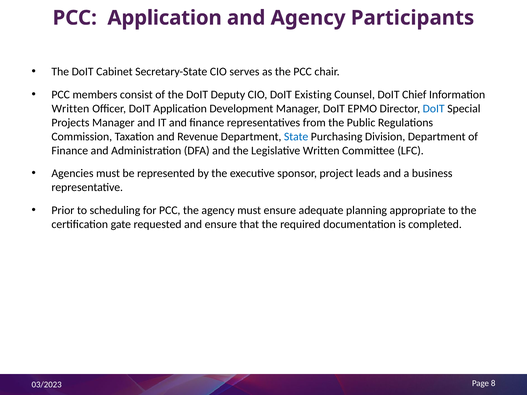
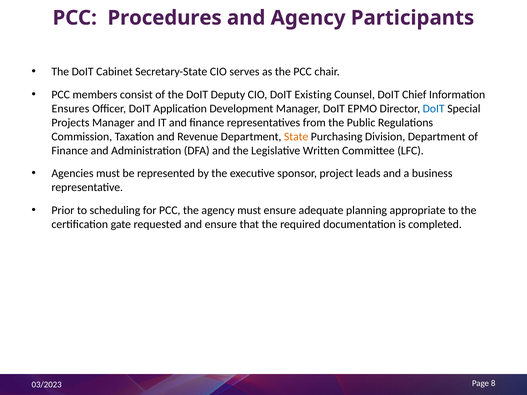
PCC Application: Application -> Procedures (165, 18)
Written: Written -> Ensures (70, 109)
State colour: blue -> orange (296, 137)
